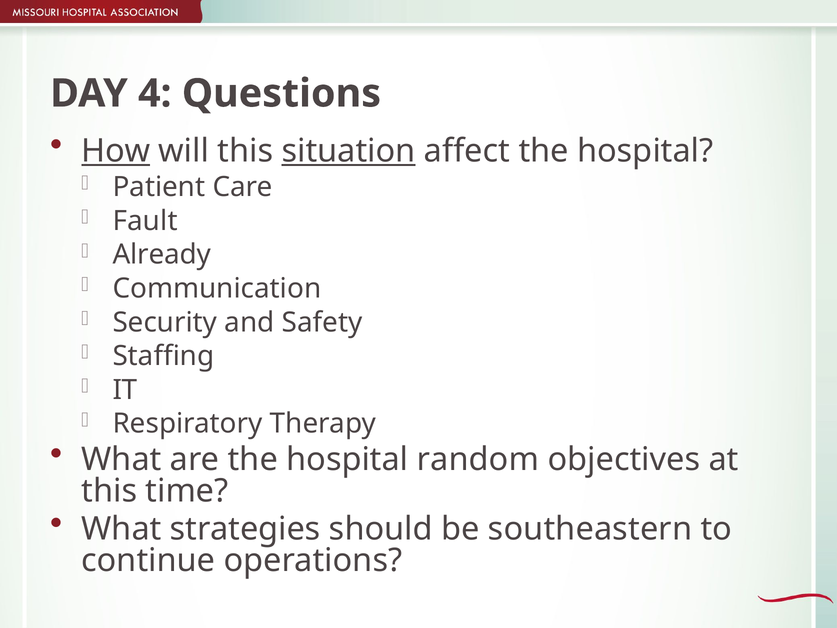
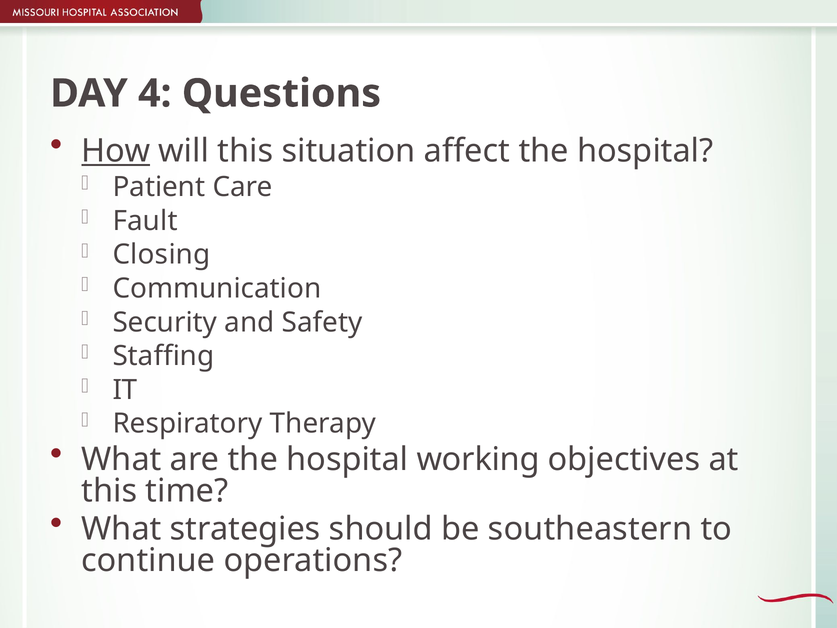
situation underline: present -> none (349, 151)
Already: Already -> Closing (162, 255)
random: random -> working (478, 459)
